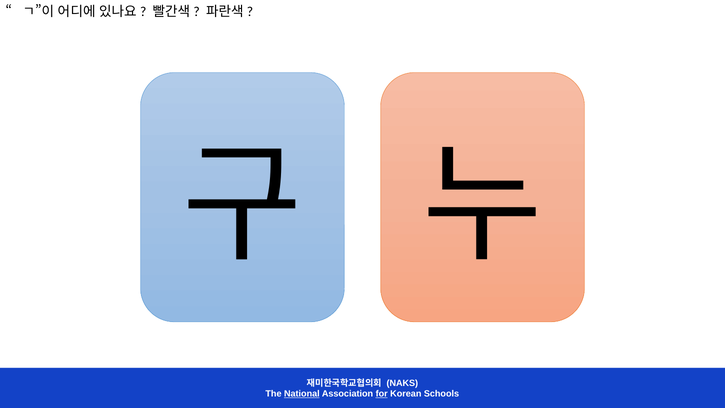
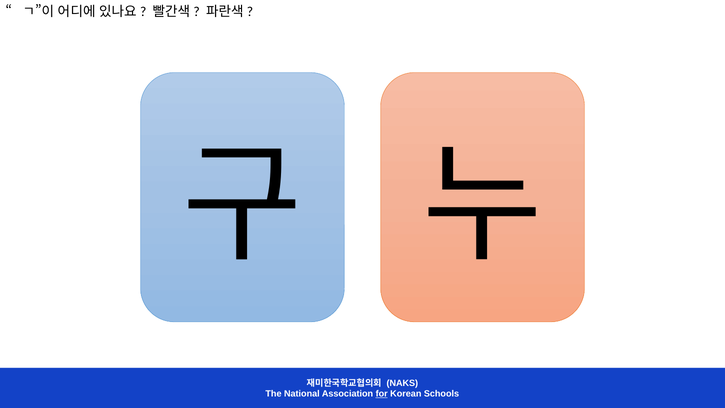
National underline: present -> none (302, 394)
